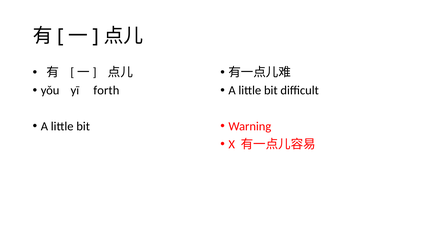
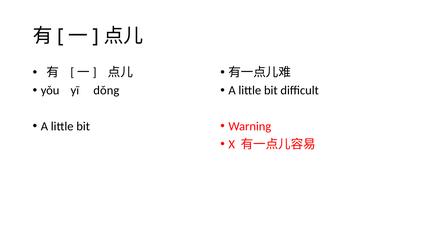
forth: forth -> dǒng (106, 91)
